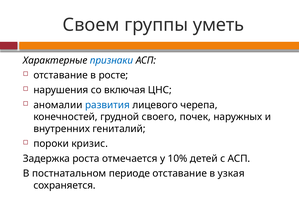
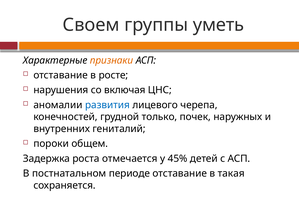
признаки colour: blue -> orange (112, 60)
своего: своего -> только (159, 117)
кризис: кризис -> общем (90, 144)
10%: 10% -> 45% (178, 159)
узкая: узкая -> такая (231, 174)
